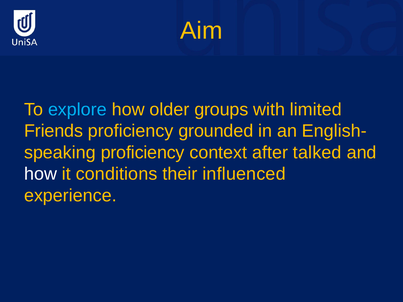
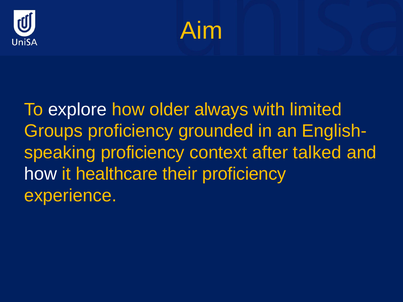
explore colour: light blue -> white (77, 110)
groups: groups -> always (221, 110)
Friends: Friends -> Groups (53, 131)
conditions: conditions -> healthcare (117, 174)
their influenced: influenced -> proficiency (244, 174)
